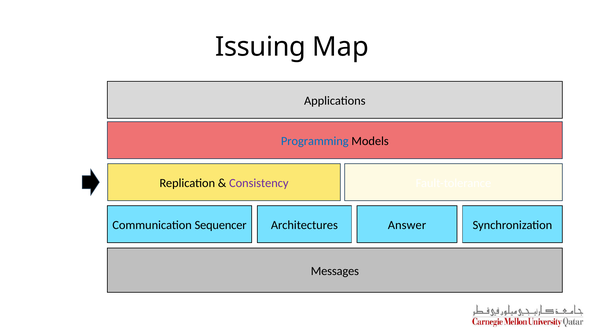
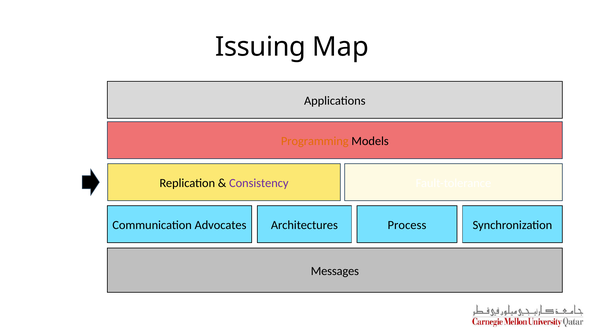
Programming colour: blue -> orange (315, 141)
Sequencer: Sequencer -> Advocates (221, 225)
Answer: Answer -> Process (407, 225)
